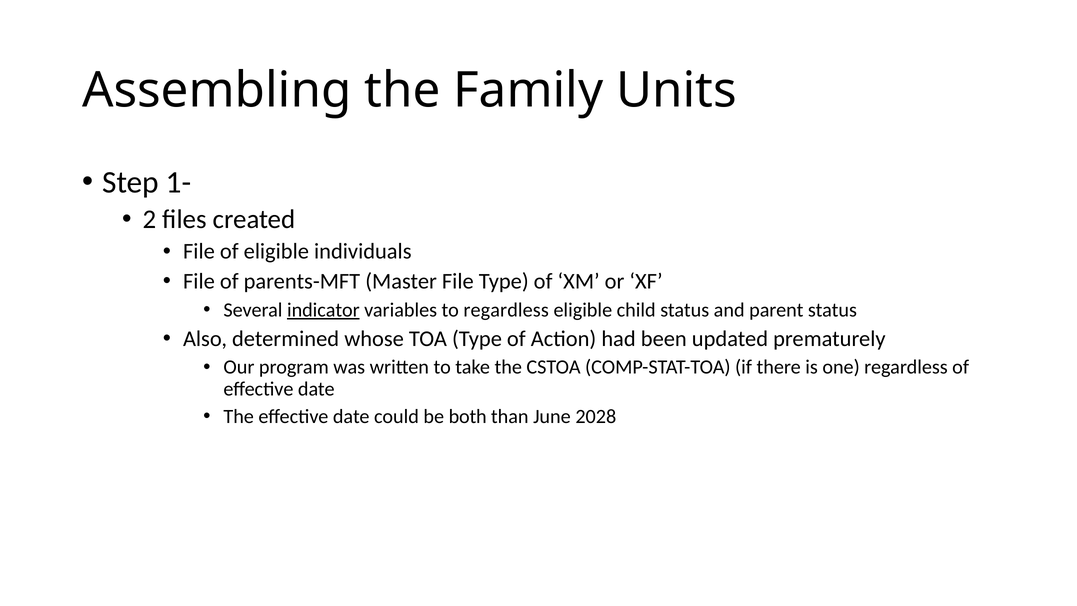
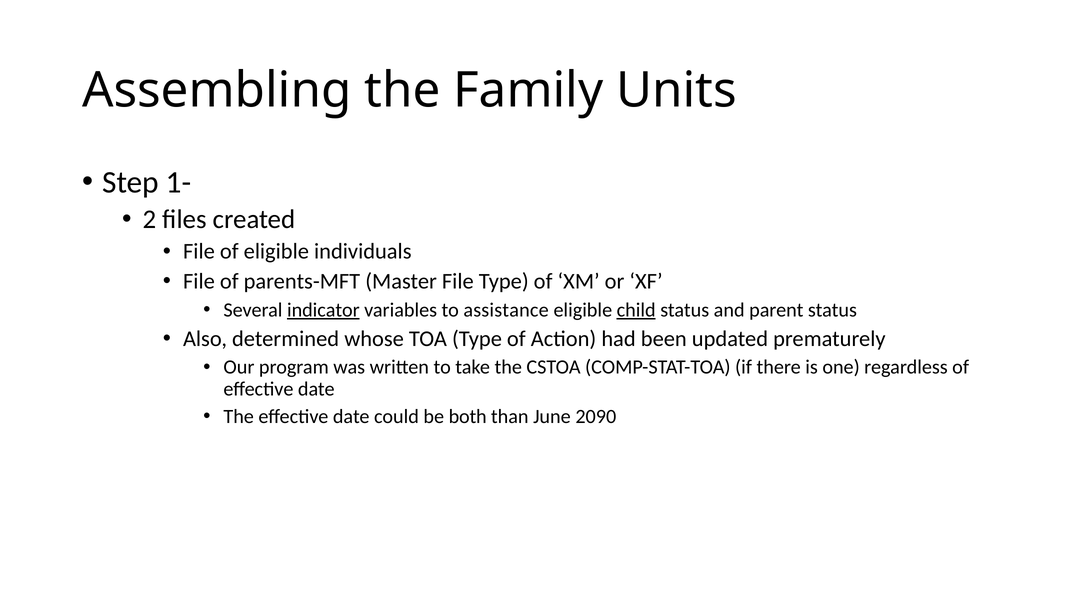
to regardless: regardless -> assistance (506, 310)
child underline: none -> present (636, 310)
2028: 2028 -> 2090 (596, 416)
